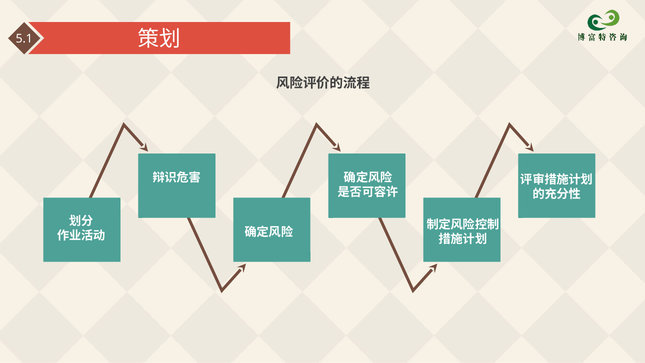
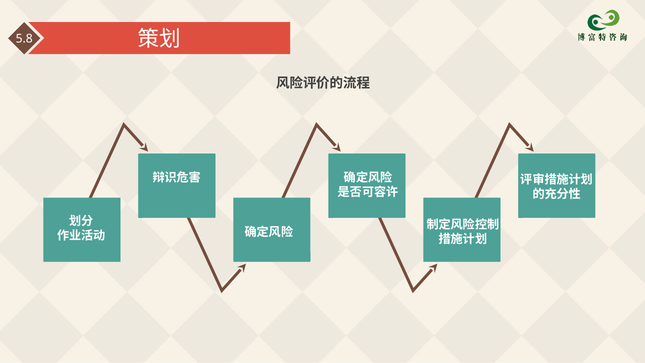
5.1: 5.1 -> 5.8 (24, 39)
